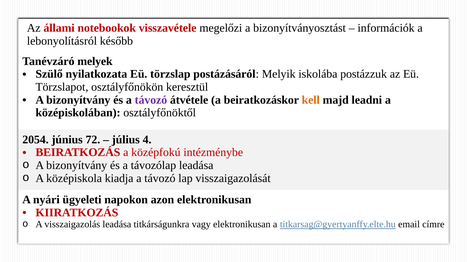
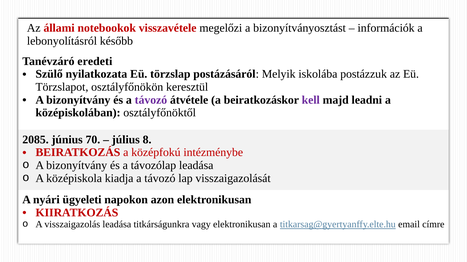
melyek: melyek -> eredeti (95, 61)
kell colour: orange -> purple (311, 100)
2054: 2054 -> 2085 (36, 140)
72: 72 -> 70 (93, 140)
4: 4 -> 8 (147, 140)
